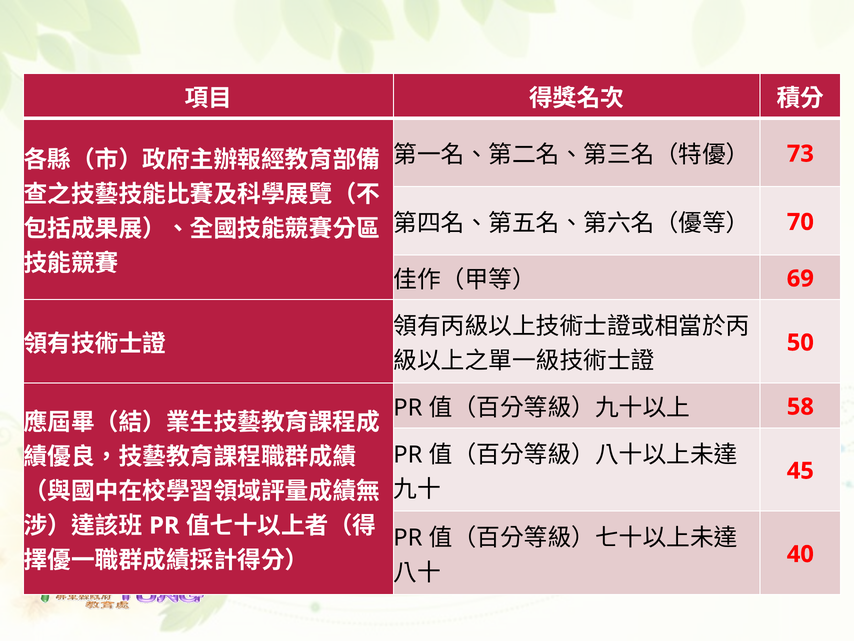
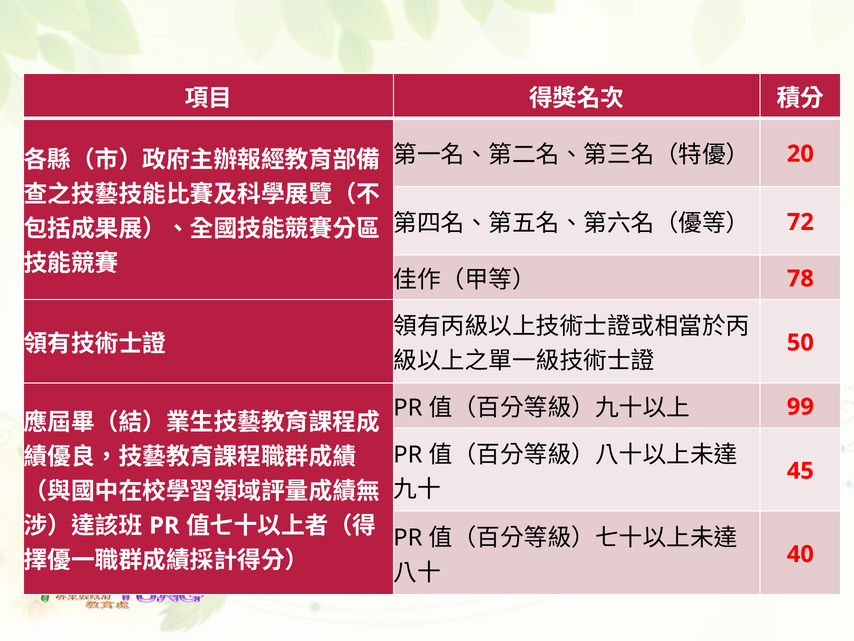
73: 73 -> 20 (800, 154)
70: 70 -> 72 (800, 222)
69: 69 -> 78 (800, 278)
58: 58 -> 99 (800, 406)
